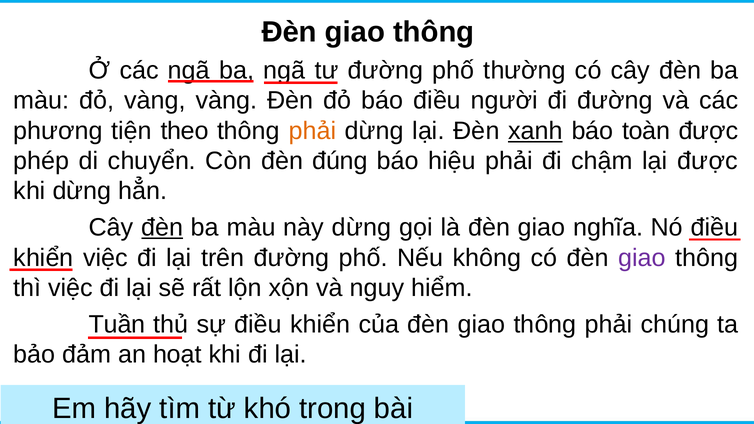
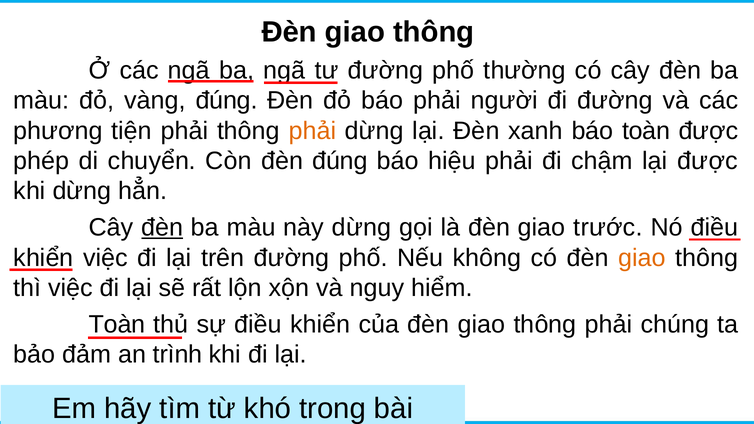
vàng vàng: vàng -> đúng (227, 101)
báo điều: điều -> phải (437, 101)
tiện theo: theo -> phải (184, 131)
xanh underline: present -> none (535, 131)
nghĩa: nghĩa -> trước (608, 228)
giao colour: purple -> orange (642, 258)
Tuần: Tuần -> Toàn (117, 324)
hoạt: hoạt -> trình (178, 355)
